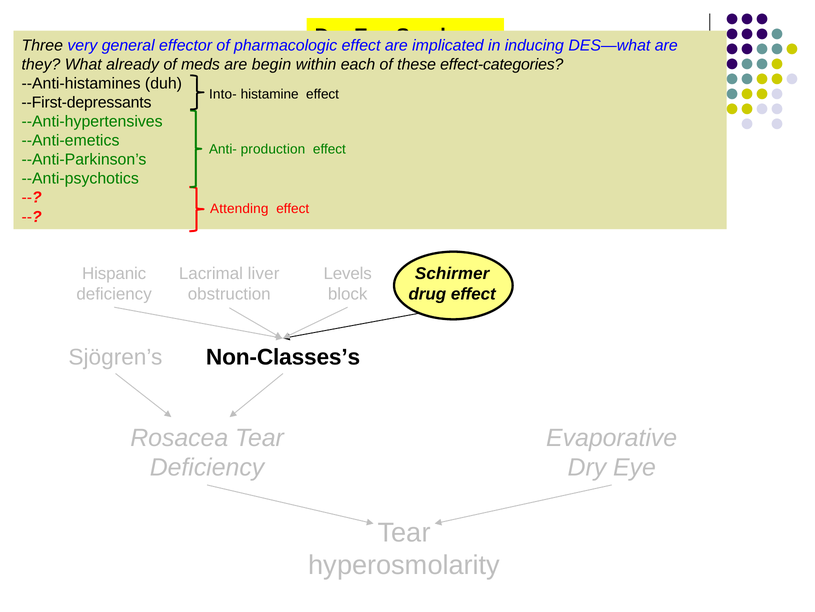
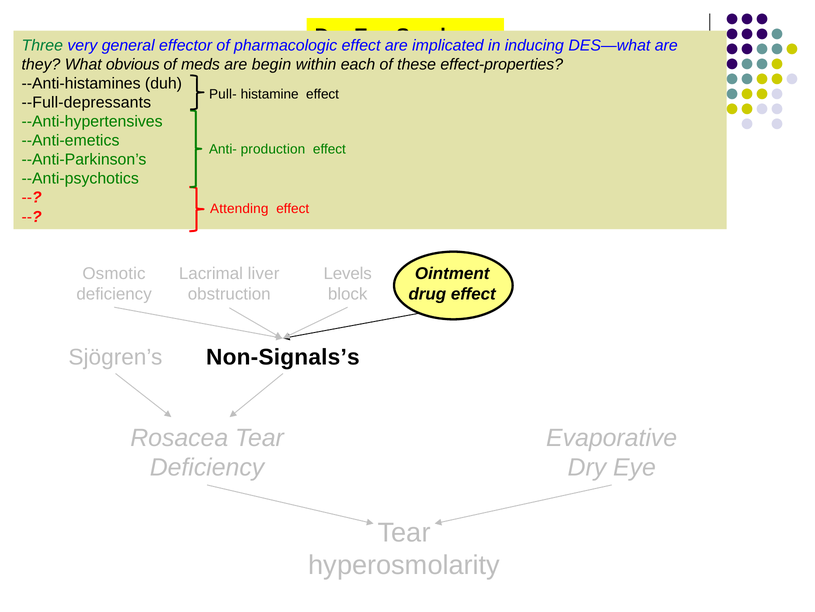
Three colour: black -> green (42, 45)
already: already -> obvious (133, 64)
effect-categories: effect-categories -> effect-properties (502, 64)
Into-: Into- -> Pull- (223, 94)
--First-depressants: --First-depressants -> --Full-depressants (86, 102)
Hispanic: Hispanic -> Osmotic (114, 273)
Schirmer: Schirmer -> Ointment (452, 273)
Non-Classes’s: Non-Classes’s -> Non-Signals’s (283, 357)
